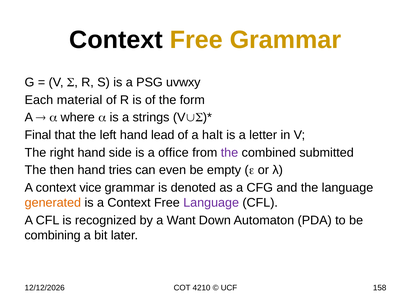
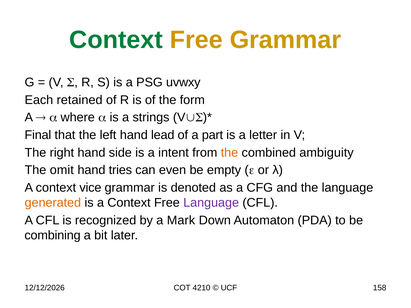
Context colour: black -> green (116, 40)
material: material -> retained (80, 100)
halt: halt -> part (212, 135)
office: office -> intent (174, 153)
the colour: purple -> orange (229, 153)
submitted: submitted -> ambiguity (327, 153)
then: then -> omit (62, 170)
Want: Want -> Mark (181, 220)
